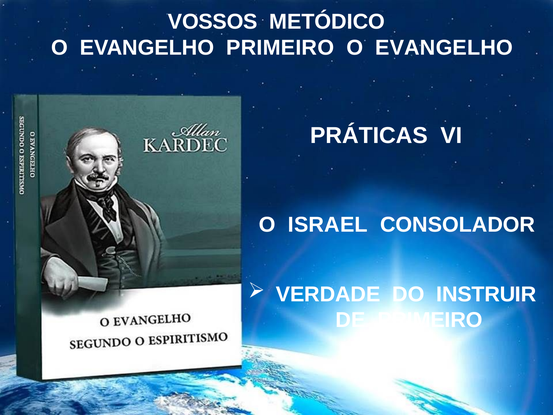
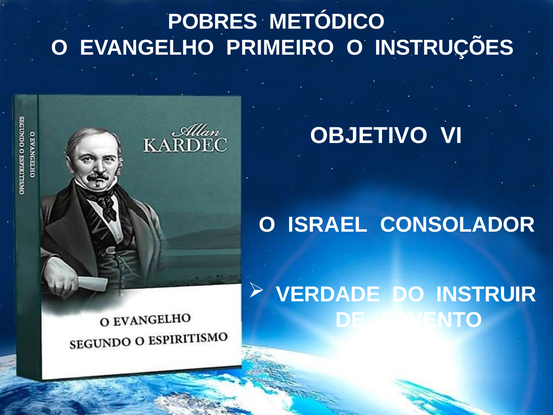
VOSSOS: VOSSOS -> POBRES (213, 22)
EVANGELHO: EVANGELHO -> INSTRUÇÕES (444, 48)
PRÁTICAS: PRÁTICAS -> OBJETIVO (369, 135)
DE PRIMEIRO: PRIMEIRO -> ADVENTO (430, 320)
